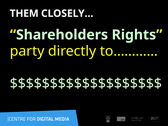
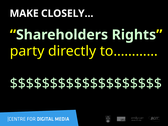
THEM: THEM -> MAKE (24, 13)
